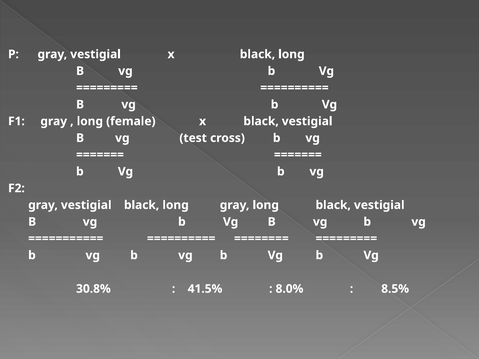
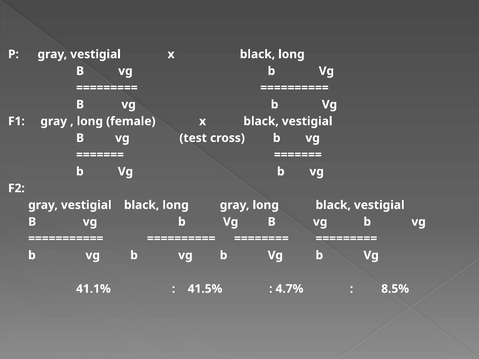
30.8%: 30.8% -> 41.1% (93, 289)
8.0%: 8.0% -> 4.7% (289, 289)
